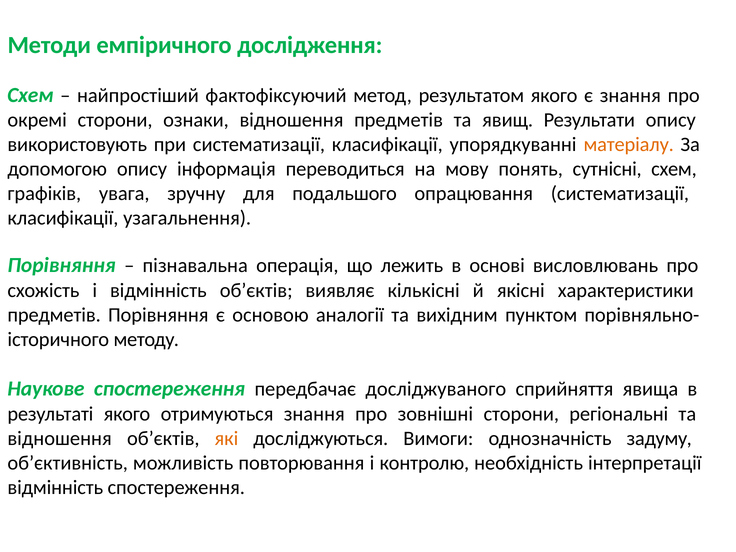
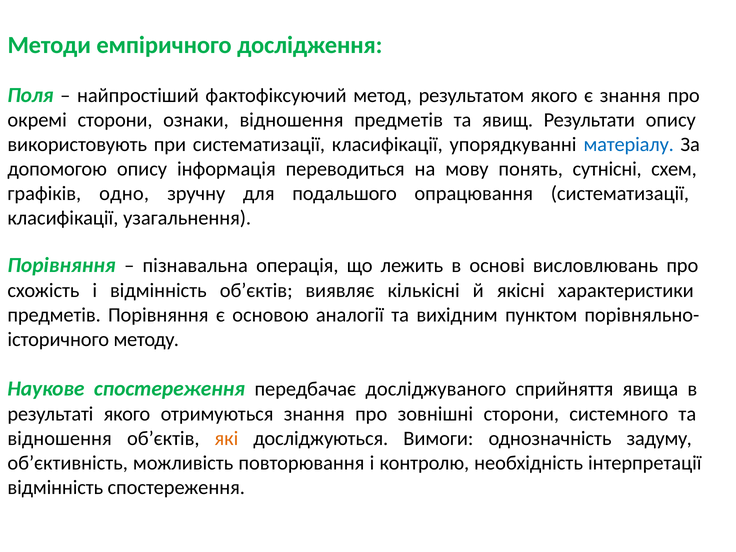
Схем: Схем -> Поля (30, 95)
матеріалу colour: orange -> blue (629, 145)
увага: увага -> одно (124, 194)
регіональні: регіональні -> системного (619, 414)
